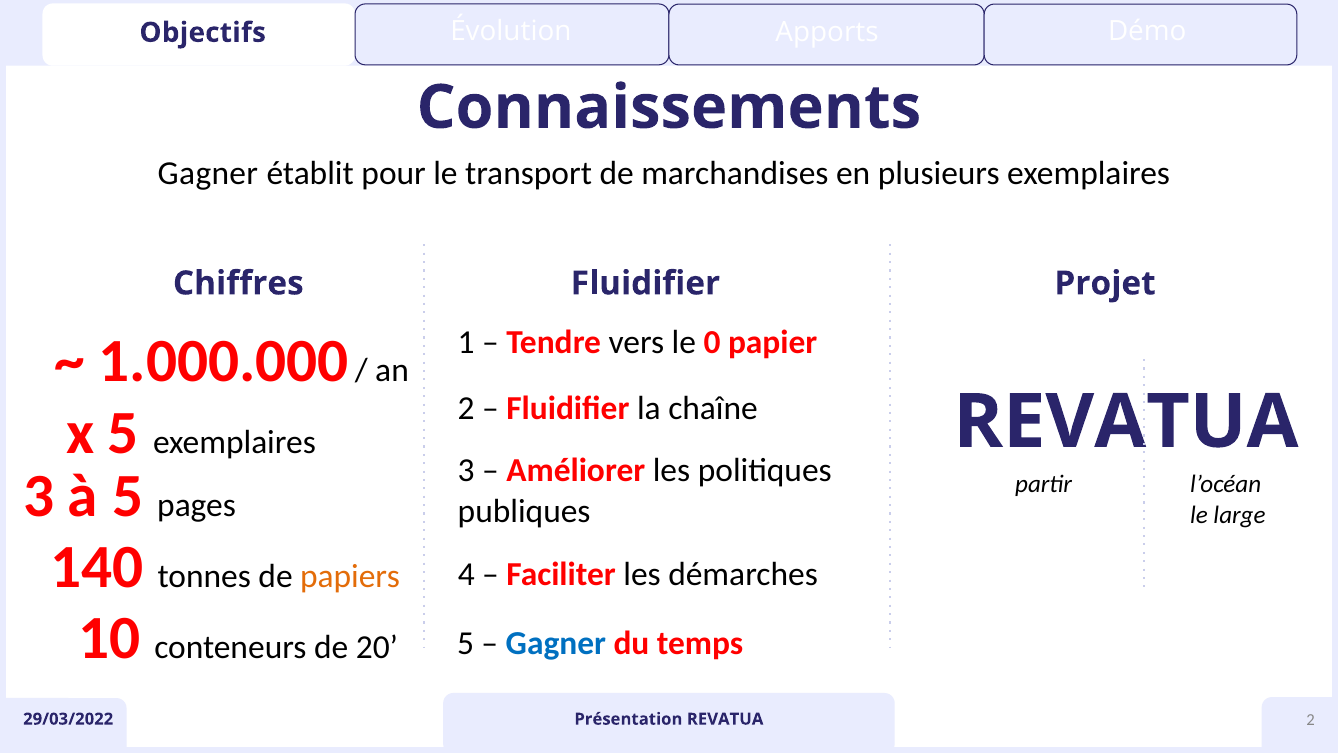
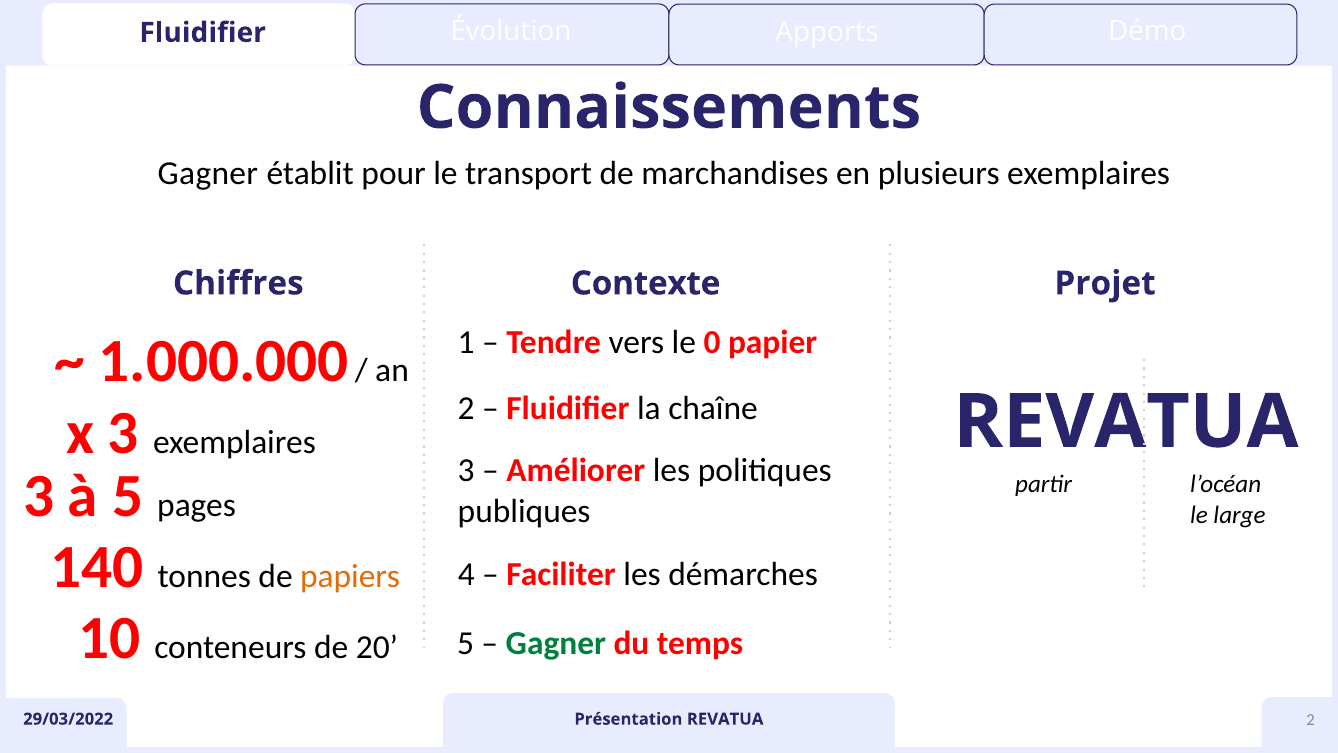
Objectifs: Objectifs -> Fluidifier (203, 33)
Fluidifier: Fluidifier -> Contexte (646, 283)
x 5: 5 -> 3 (124, 433)
Gagner colour: blue -> green (556, 643)
